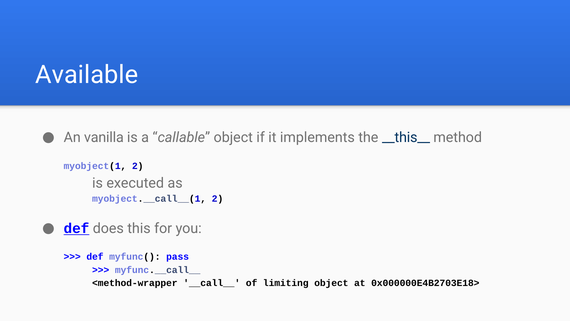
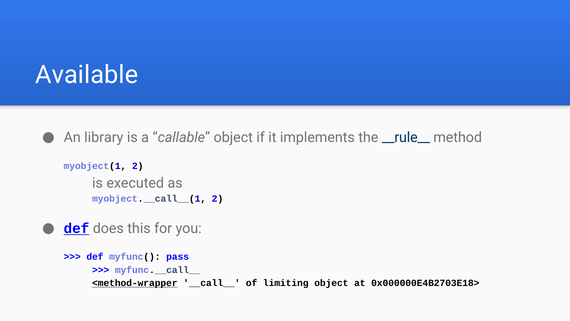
vanilla: vanilla -> library (104, 137)
__this__: __this__ -> __rule__ (406, 137)
<method-wrapper underline: none -> present (135, 283)
